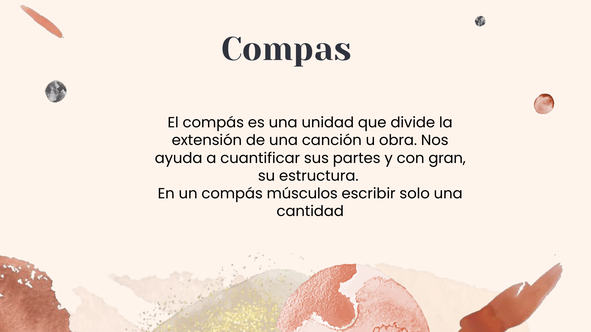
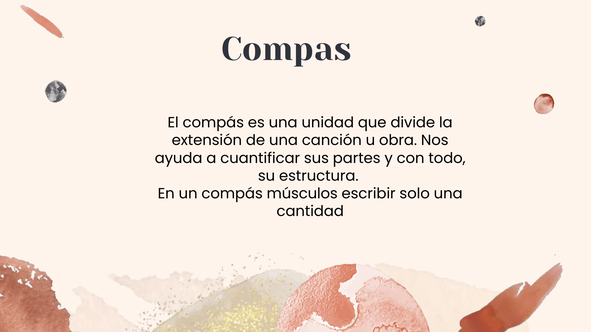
gran: gran -> todo (447, 158)
